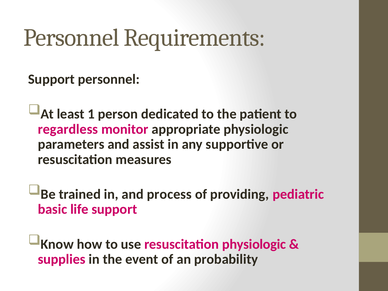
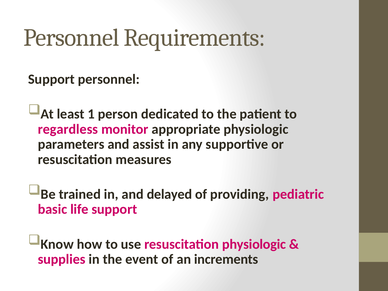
process: process -> delayed (169, 194)
probability: probability -> increments (226, 259)
